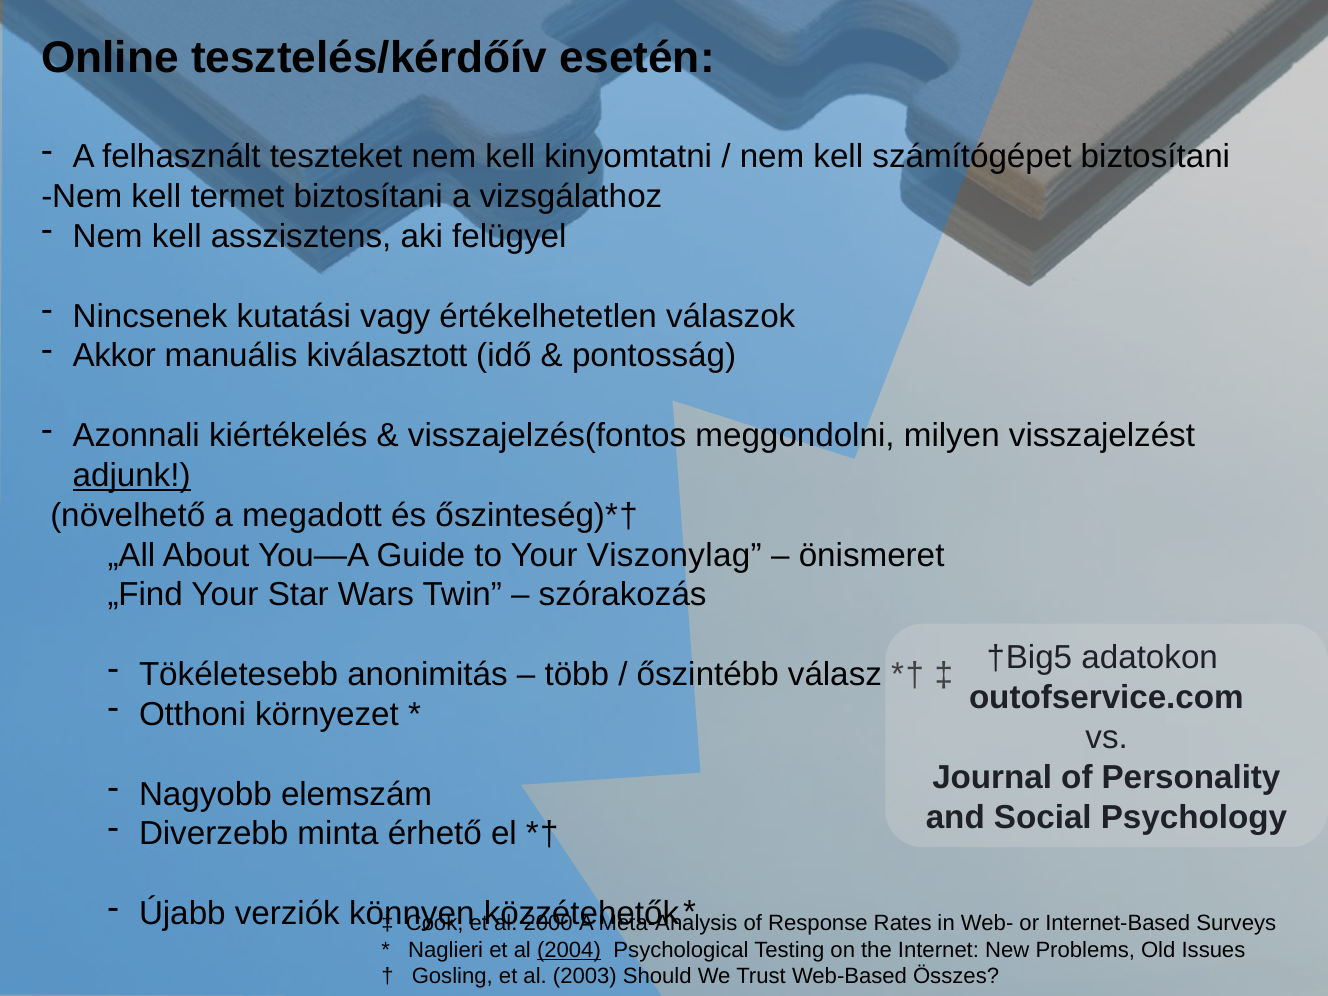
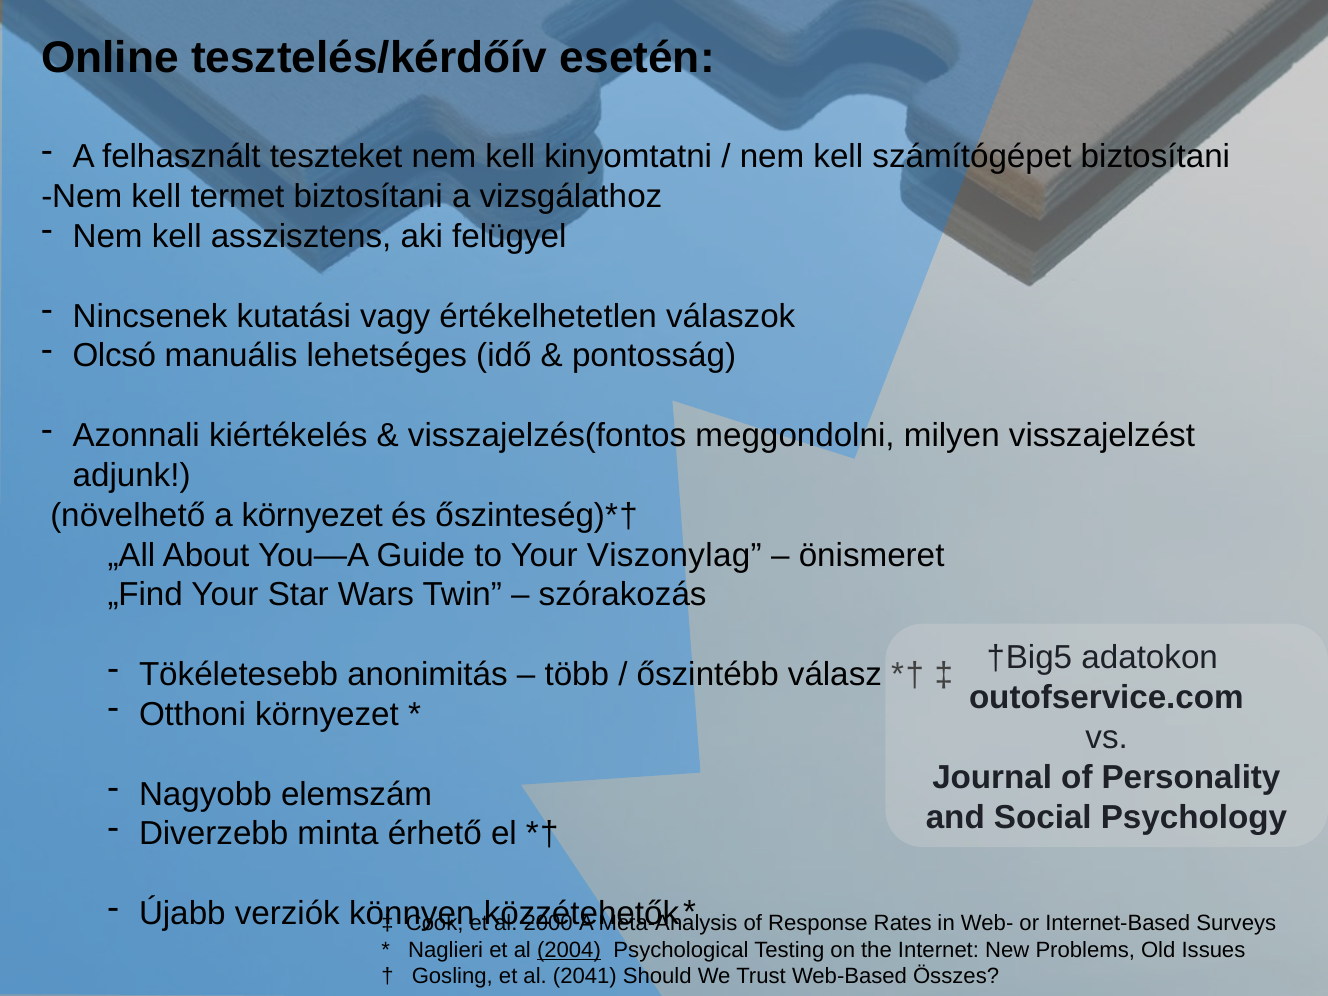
Akkor: Akkor -> Olcsó (114, 356)
kiválasztott: kiválasztott -> lehetséges (387, 356)
adjunk underline: present -> none (132, 475)
a megadott: megadott -> környezet (312, 515)
2003: 2003 -> 2041 (585, 977)
